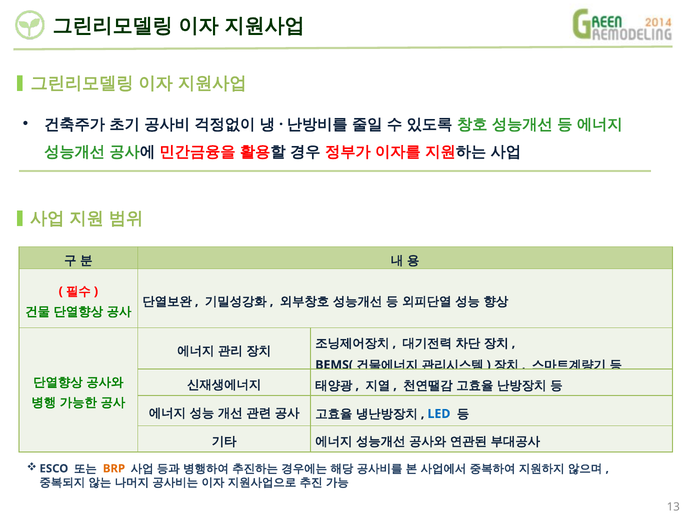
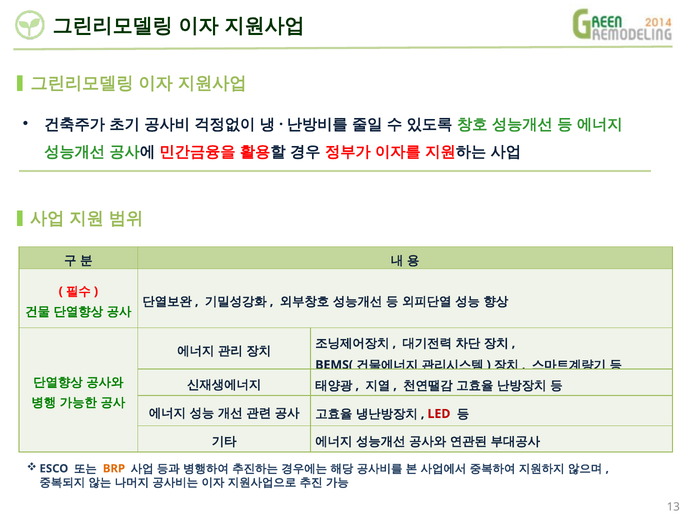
LED colour: blue -> red (439, 413)
